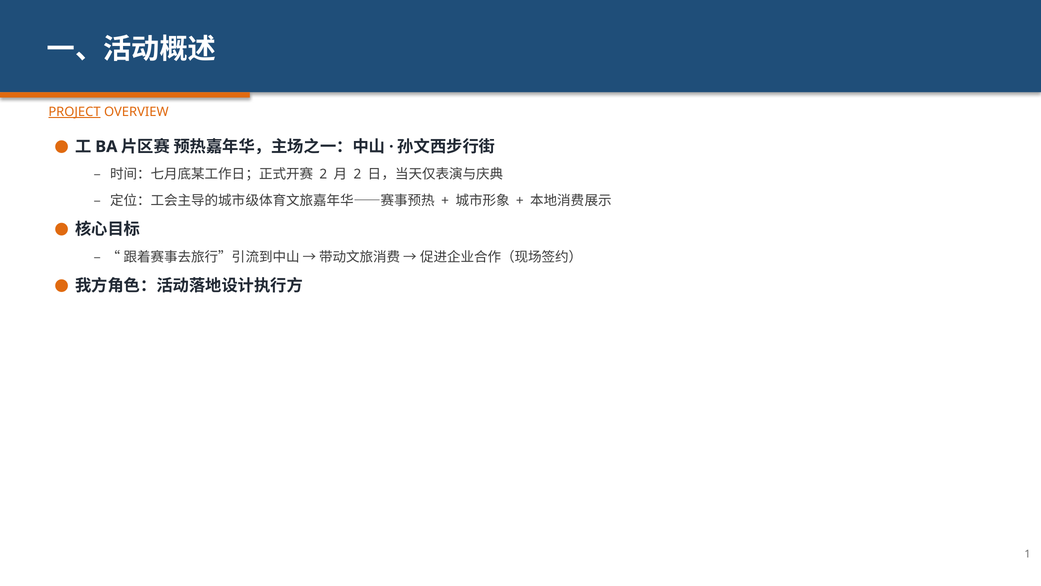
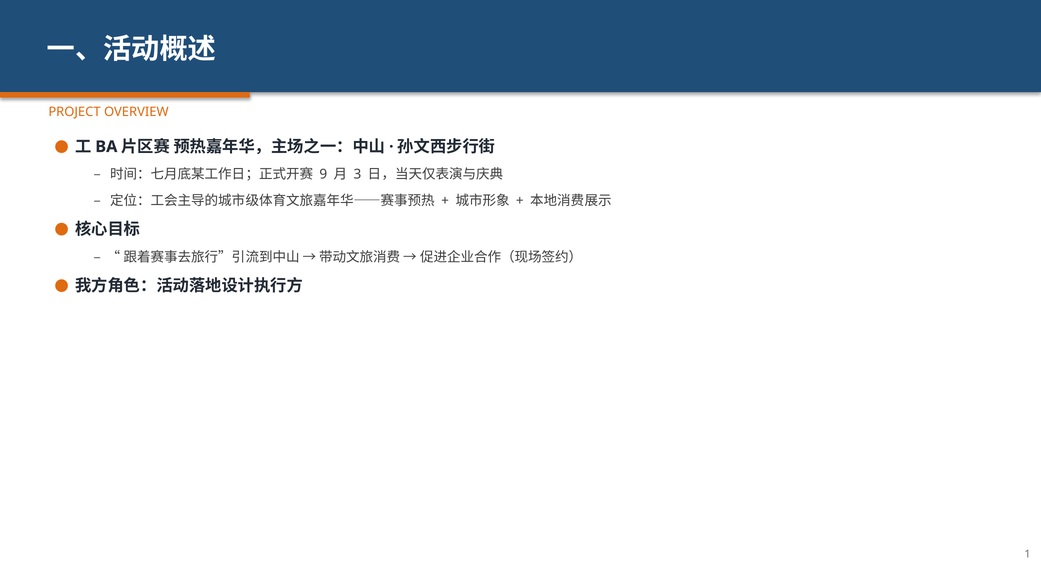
PROJECT underline: present -> none (74, 112)
2: 2 -> 9 (323, 174)
2: 2 -> 3 (357, 174)
